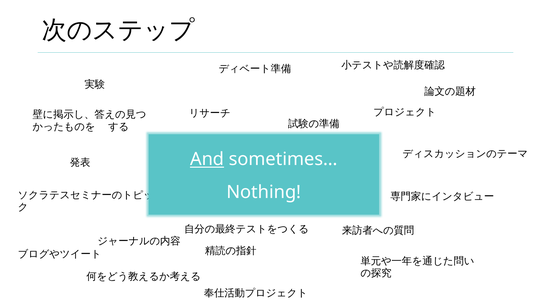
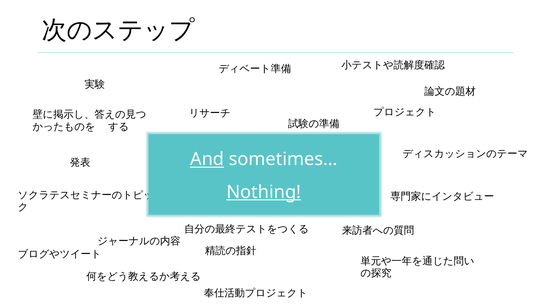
Nothing underline: none -> present (264, 192)
